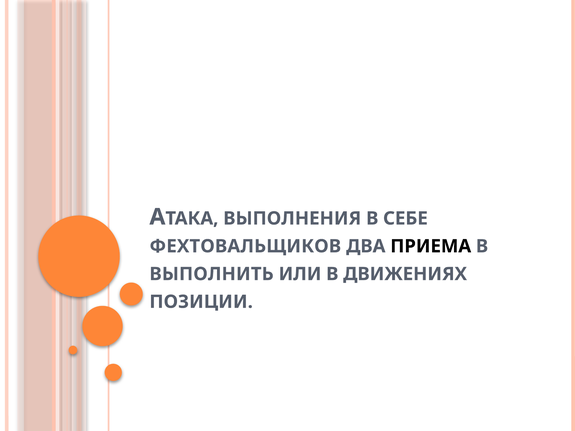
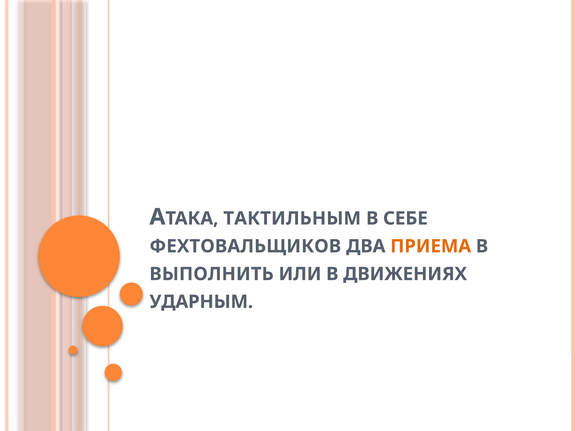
ВЫПОЛНЕНИЯ: ВЫПОЛНЕНИЯ -> ТАКТИЛЬНЫМ (292, 219)
ПРИЕМА colour: black -> orange (431, 246)
ПОЗИЦИИ: ПОЗИЦИИ -> УДАРНЫМ (201, 302)
